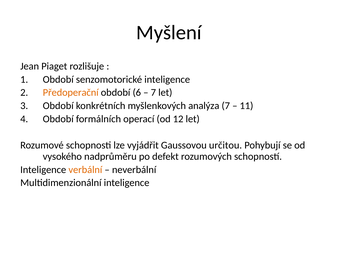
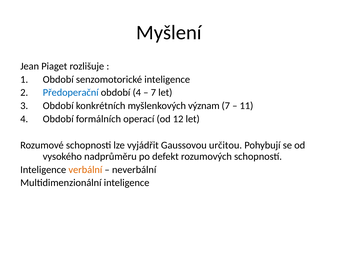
Předoperační colour: orange -> blue (71, 93)
období 6: 6 -> 4 (137, 93)
analýza: analýza -> význam (204, 106)
